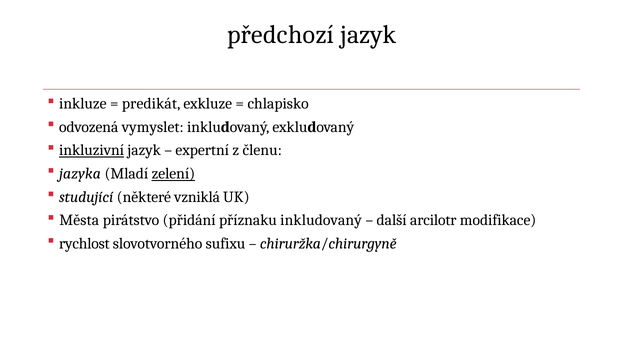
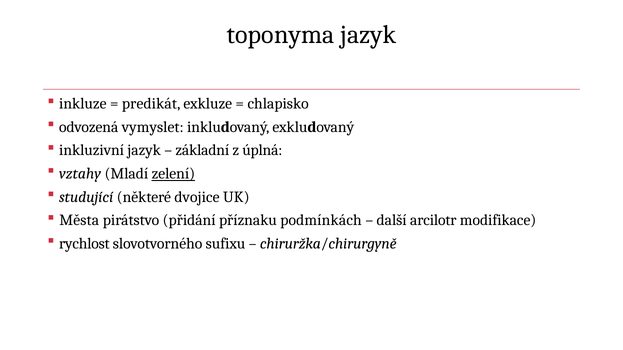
předchozí: předchozí -> toponyma (281, 35)
inkluzivní underline: present -> none (92, 151)
expertní: expertní -> základní (202, 151)
členu: členu -> úplná (262, 151)
jazyka: jazyka -> vztahy (80, 174)
vzniklá: vzniklá -> dvojice (197, 197)
příznaku inkludovaný: inkludovaný -> podmínkách (321, 220)
